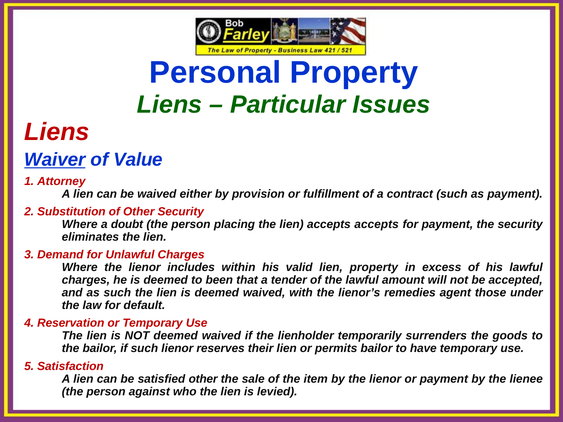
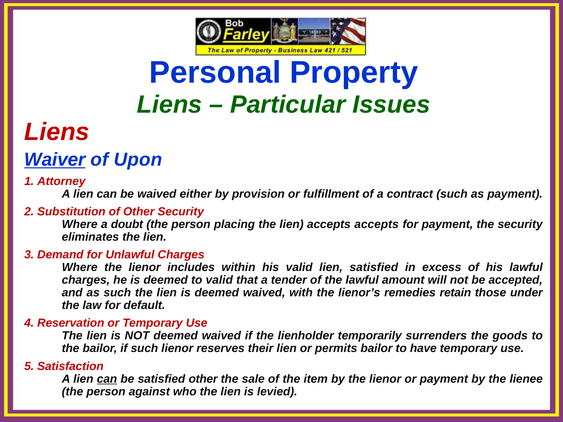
Value: Value -> Upon (138, 160)
lien property: property -> satisfied (374, 268)
to been: been -> valid (219, 280)
agent: agent -> retain (455, 293)
can underline: none -> present (107, 379)
